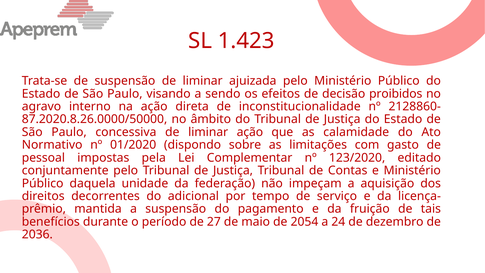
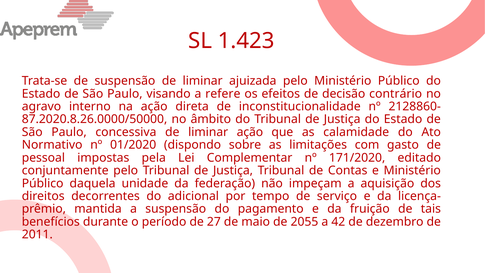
sendo: sendo -> refere (223, 94)
proibidos: proibidos -> contrário (396, 94)
123/2020: 123/2020 -> 171/2020 (357, 158)
2054: 2054 -> 2055 (304, 222)
24: 24 -> 42 (338, 222)
2036: 2036 -> 2011 (37, 234)
